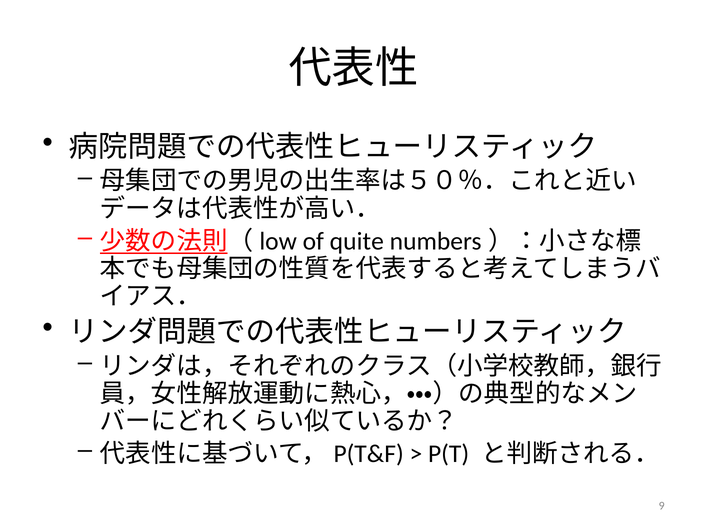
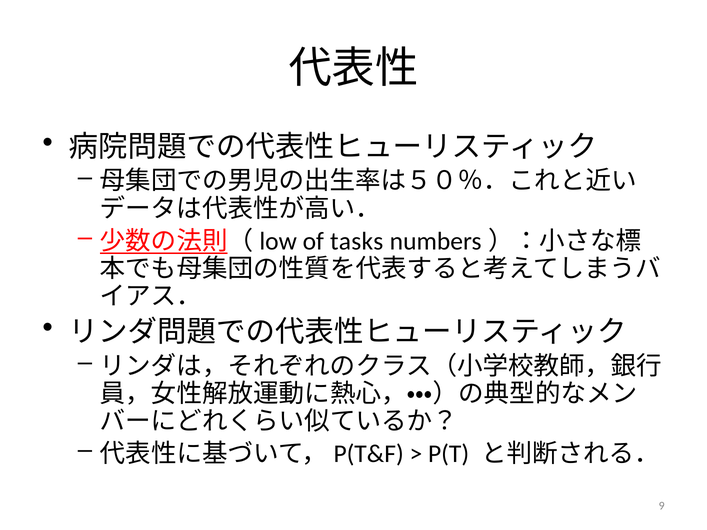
quite: quite -> tasks (357, 241)
